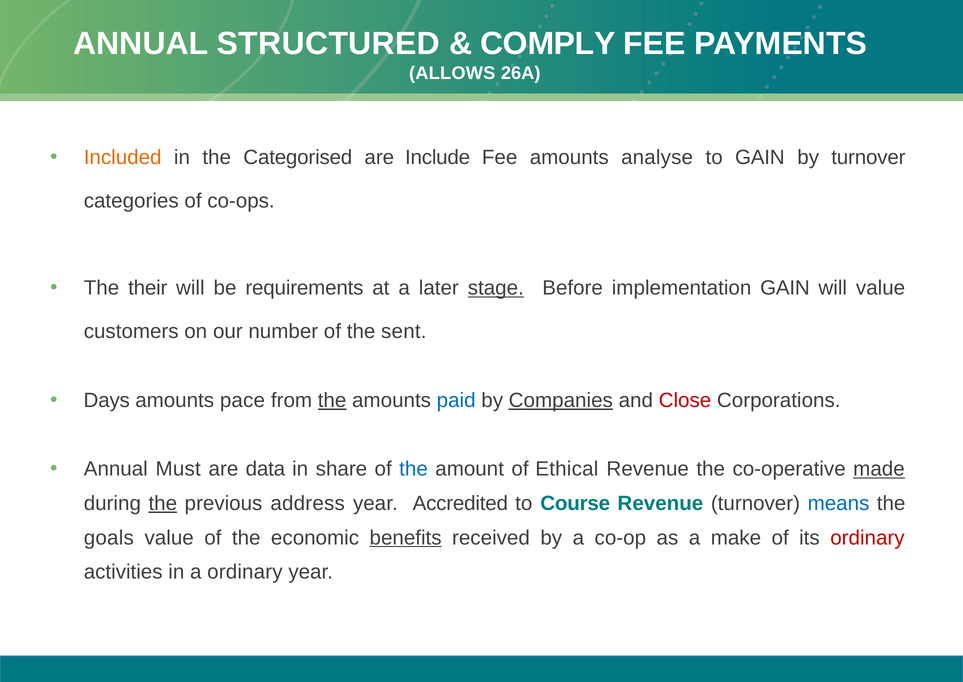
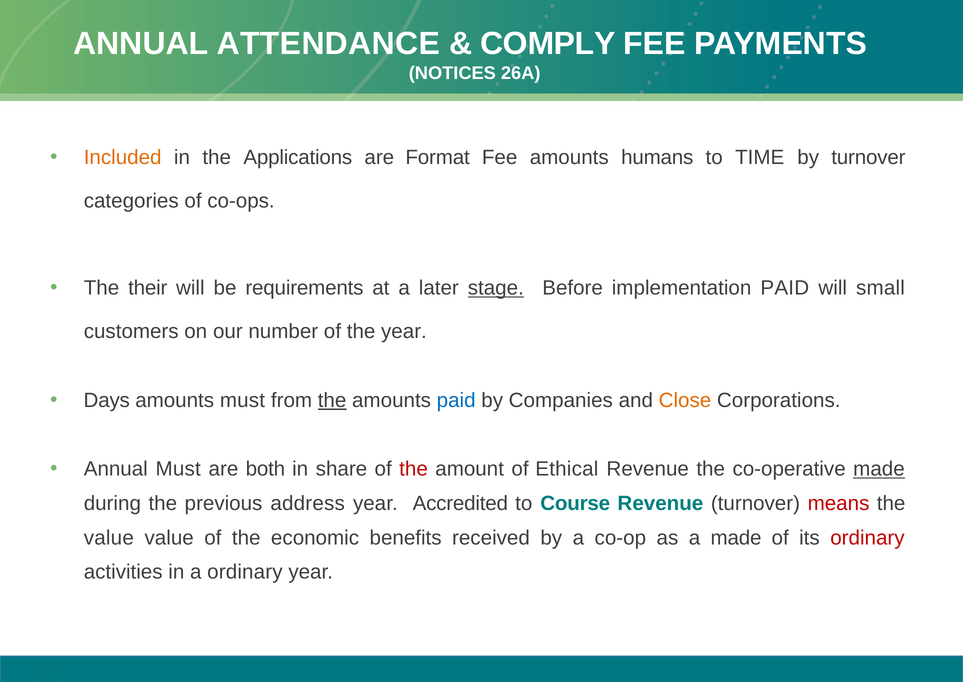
STRUCTURED: STRUCTURED -> ATTENDANCE (328, 44)
ALLOWS: ALLOWS -> NOTICES (452, 73)
Categorised: Categorised -> Applications (298, 157)
Include: Include -> Format (438, 157)
analyse: analyse -> humans (657, 157)
to GAIN: GAIN -> TIME (760, 157)
implementation GAIN: GAIN -> PAID (785, 288)
will value: value -> small (880, 288)
the sent: sent -> year (404, 331)
amounts pace: pace -> must (242, 400)
Companies underline: present -> none (561, 400)
Close colour: red -> orange (685, 400)
data: data -> both (265, 469)
the colour: blue -> red (414, 469)
the underline: present -> none (163, 503)
means colour: blue -> red (839, 503)
goals: goals -> value (109, 537)
benefits underline: present -> none (406, 537)
a make: make -> made (736, 537)
